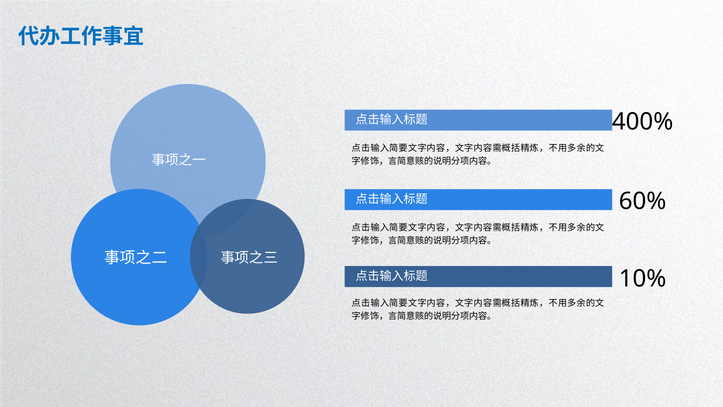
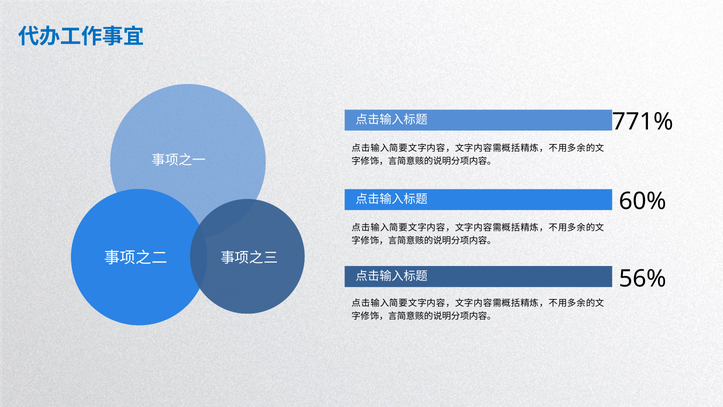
400%: 400% -> 771% (643, 122)
10%: 10% -> 56% (643, 278)
